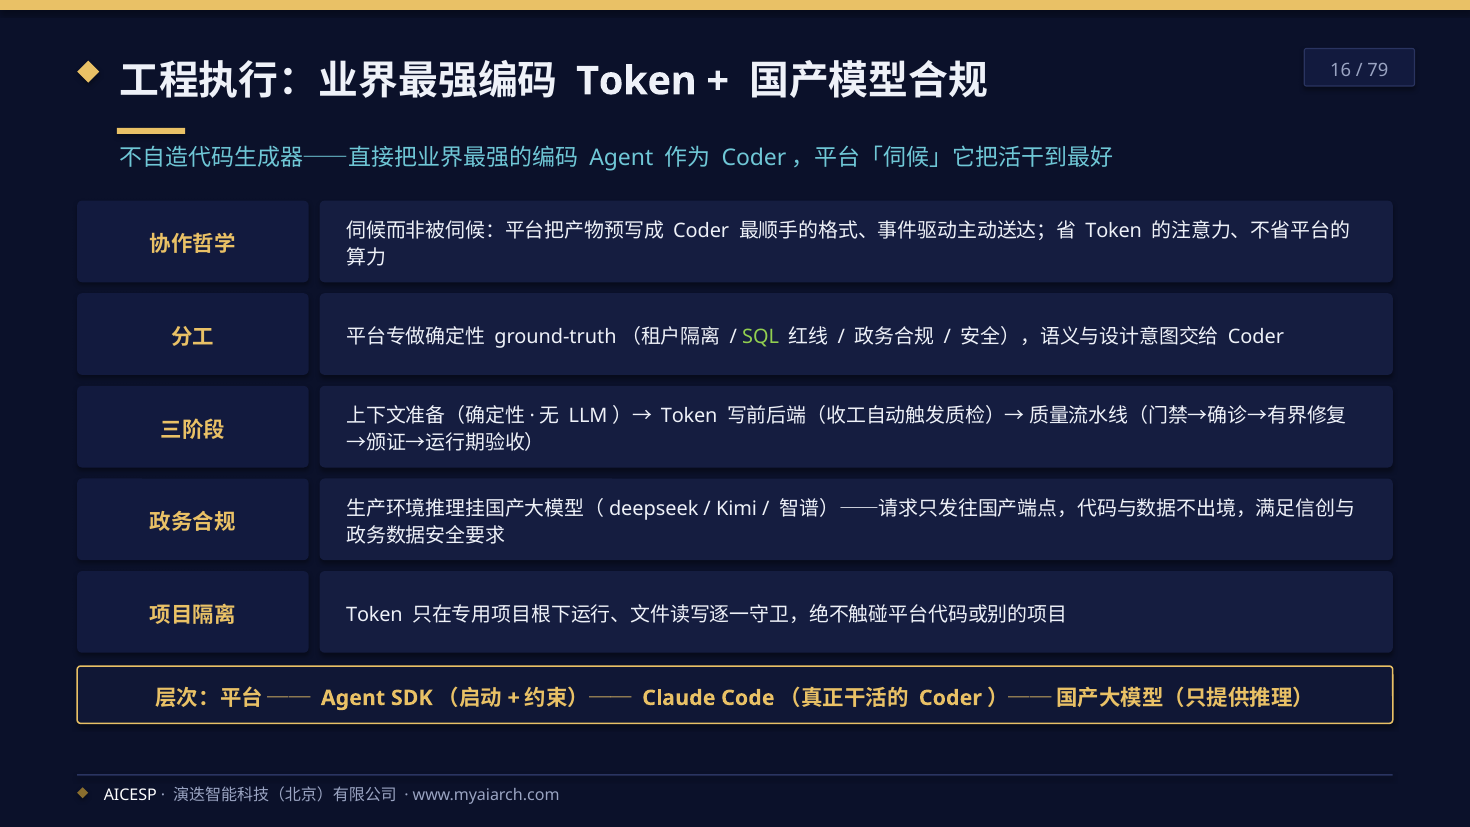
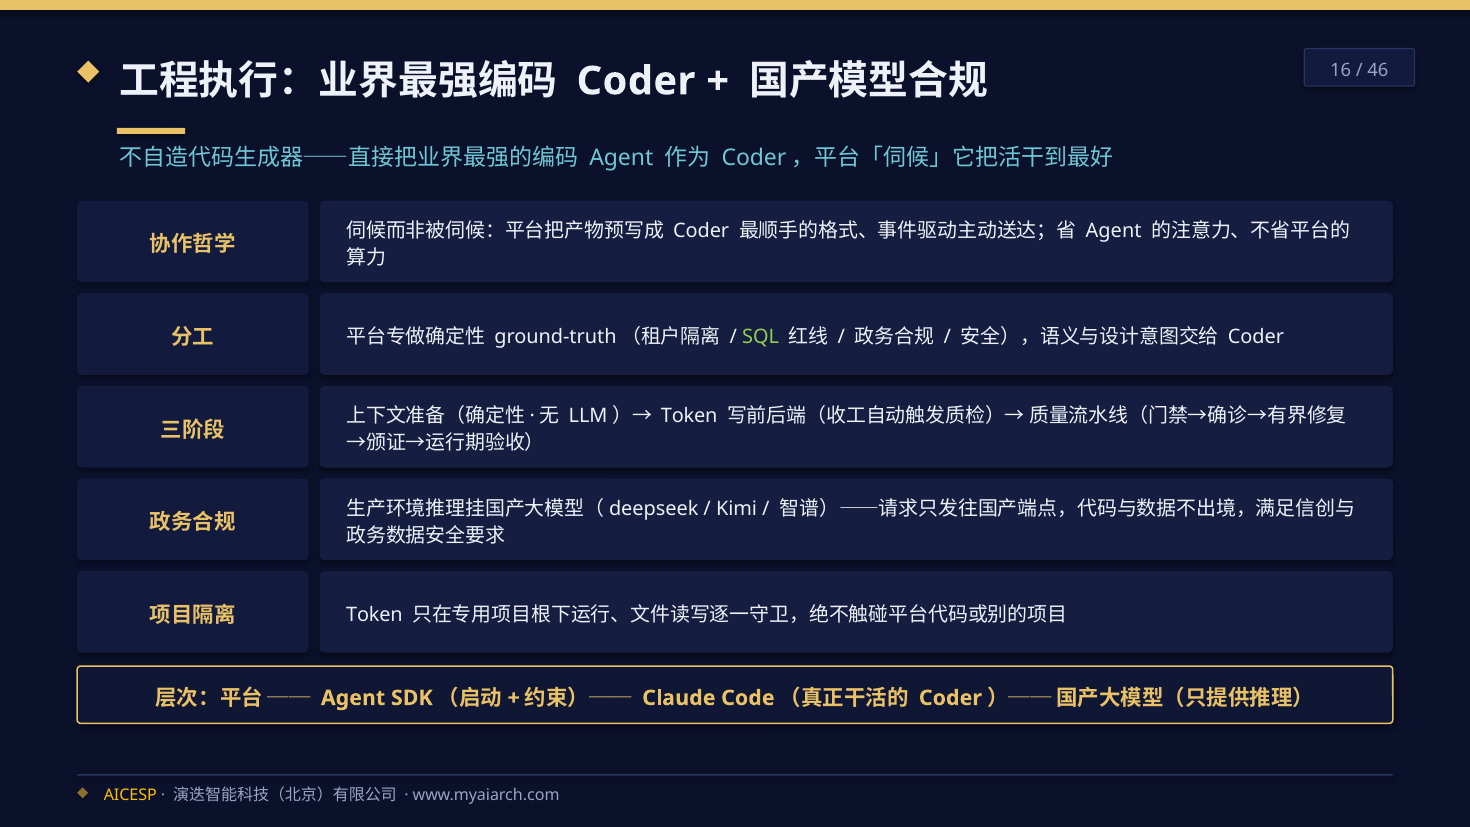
79: 79 -> 46 (1378, 70)
Token: Token -> Coder (636, 81)
Token: Token -> Agent (1114, 231)
AICESP colour: white -> yellow (130, 796)
